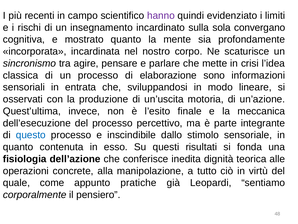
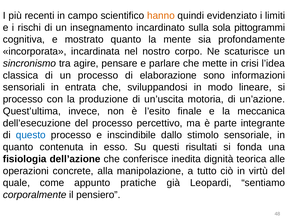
hanno colour: purple -> orange (161, 16)
convergano: convergano -> pittogrammi (260, 27)
osservati: osservati -> processo (23, 99)
